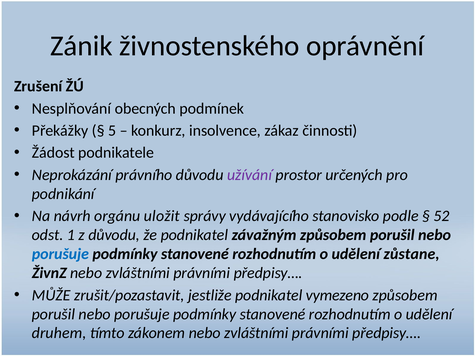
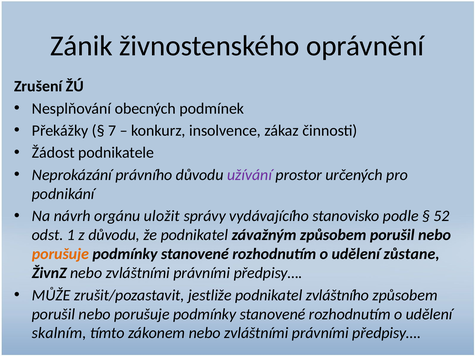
5: 5 -> 7 (112, 131)
porušuje colour: blue -> orange (60, 254)
vymezeno: vymezeno -> zvláštního (338, 295)
druhem: druhem -> skalním (59, 333)
